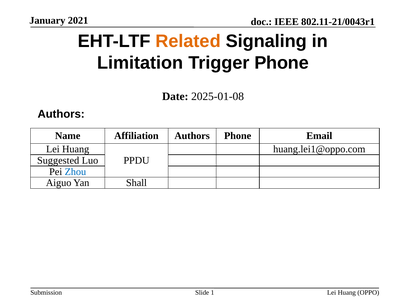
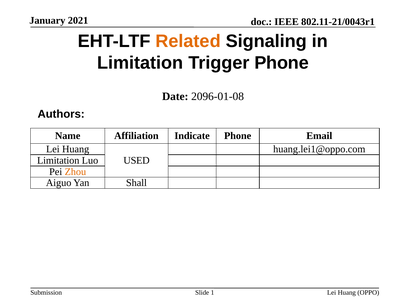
2025-01-08: 2025-01-08 -> 2096-01-08 (218, 96)
Affiliation Authors: Authors -> Indicate (192, 136)
PPDU: PPDU -> USED (137, 160)
Suggested: Suggested -> Limitation (58, 160)
Zhou colour: blue -> orange (75, 171)
